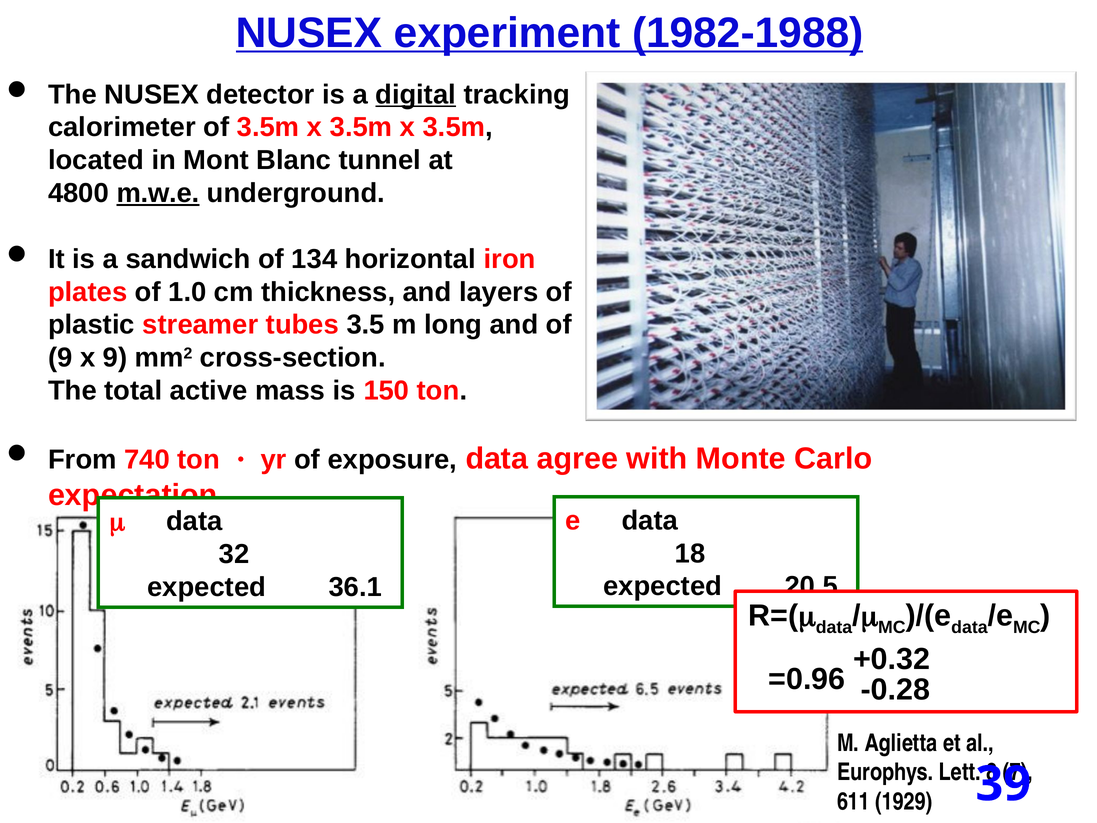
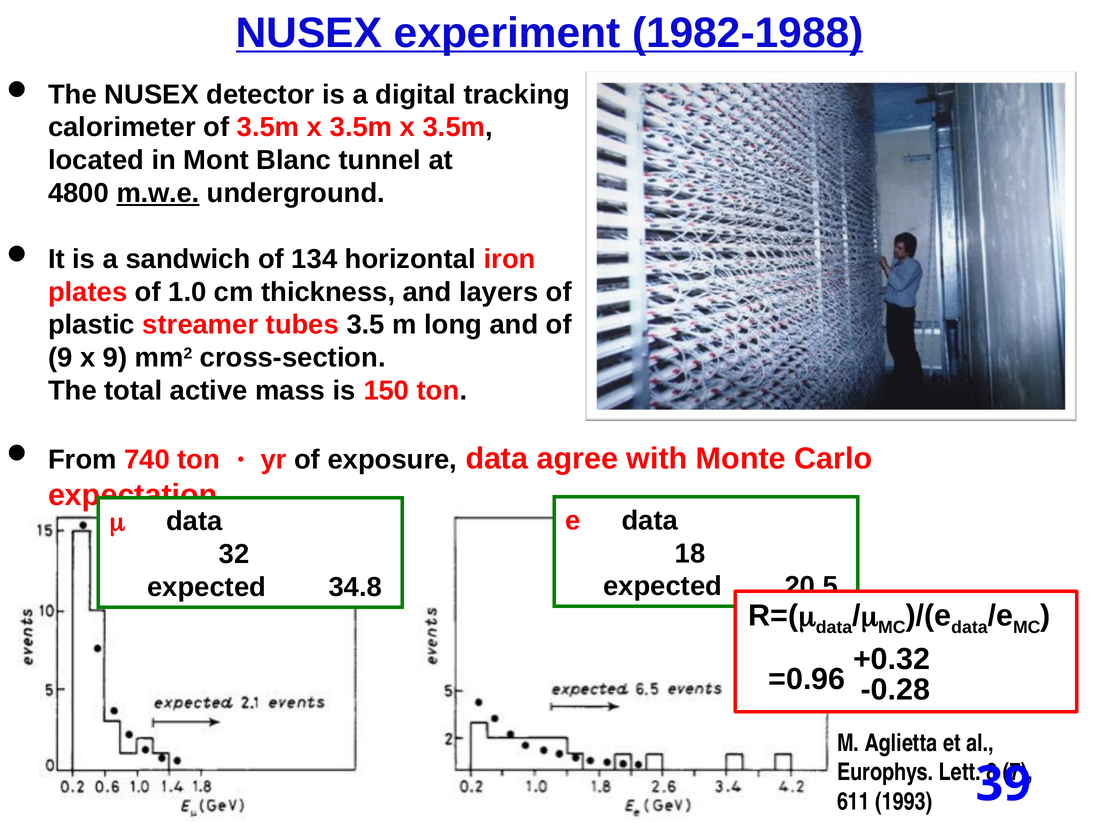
digital underline: present -> none (416, 94)
36.1: 36.1 -> 34.8 (355, 587)
1929: 1929 -> 1993 (904, 801)
